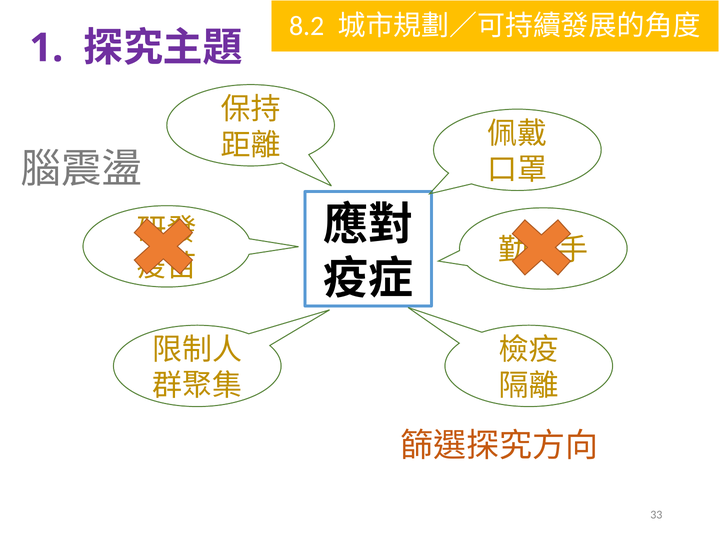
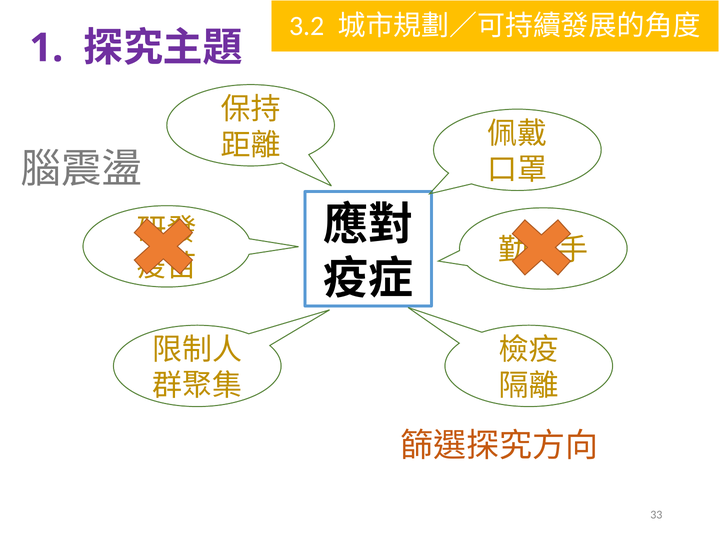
8.2: 8.2 -> 3.2 (307, 26)
